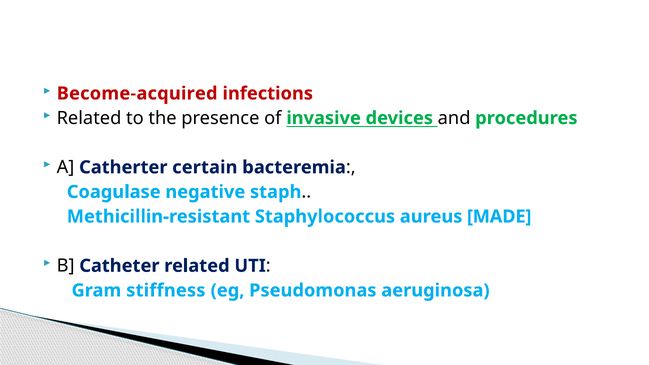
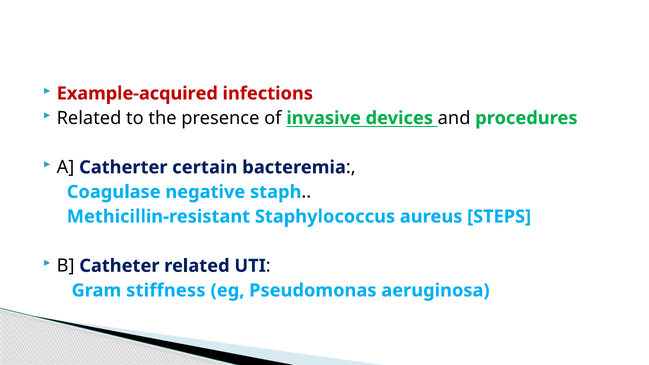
Become-acquired: Become-acquired -> Example-acquired (137, 93)
MADE: MADE -> STEPS (499, 217)
